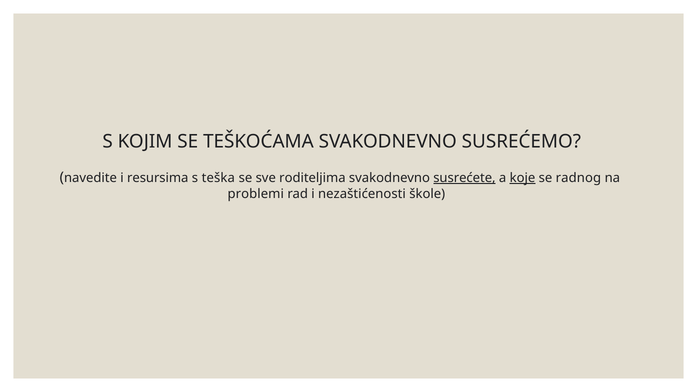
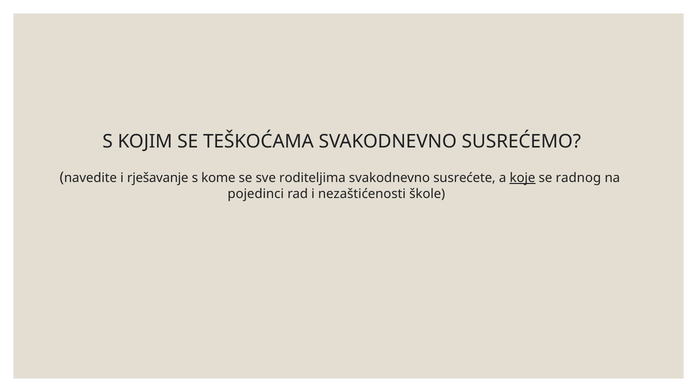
resursima: resursima -> rješavanje (158, 178)
teška: teška -> kome (218, 178)
susrećete underline: present -> none (464, 178)
problemi: problemi -> pojedinci (256, 194)
